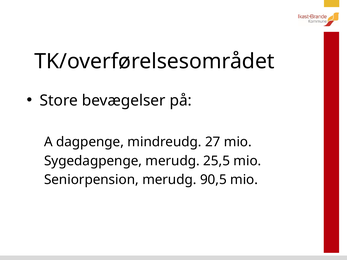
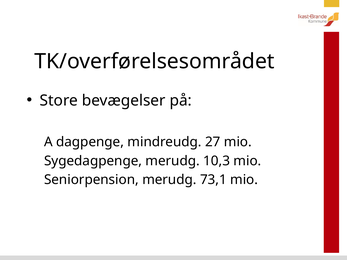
25,5: 25,5 -> 10,3 (217, 161)
90,5: 90,5 -> 73,1 (213, 180)
